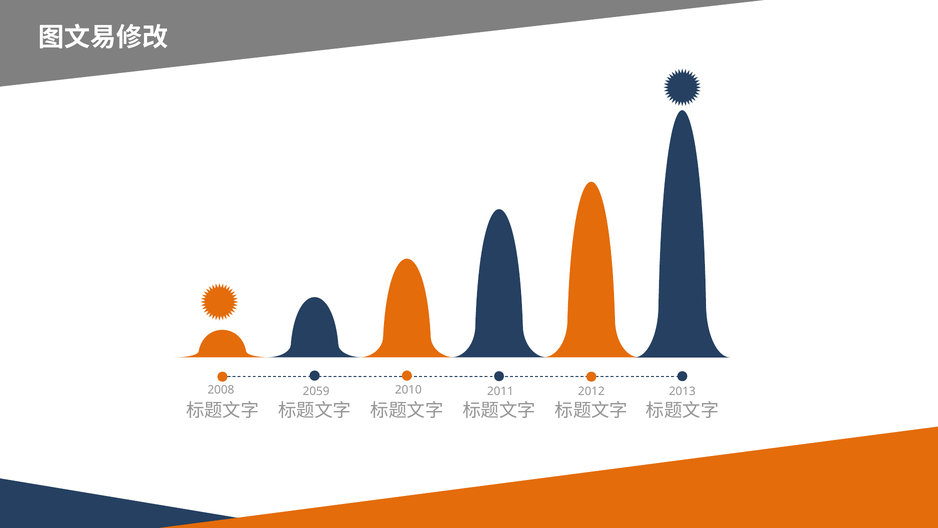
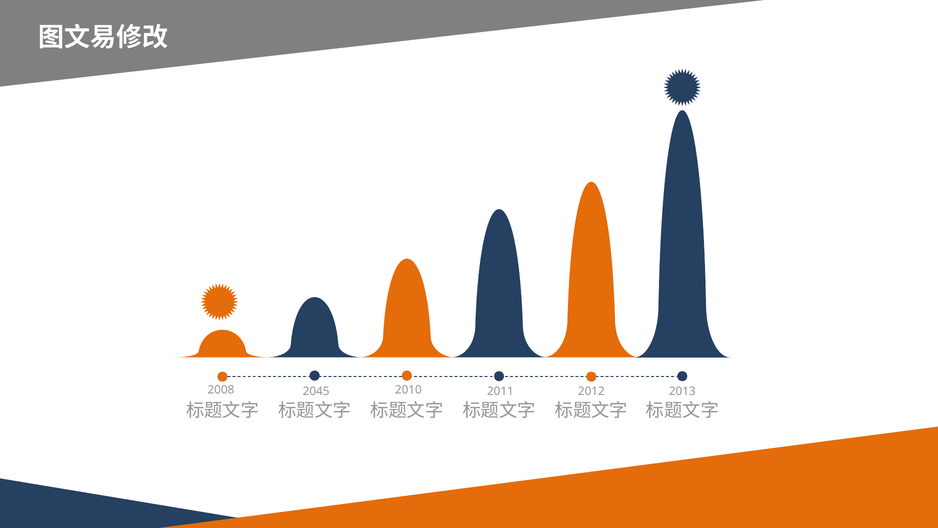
2059: 2059 -> 2045 (316, 391)
